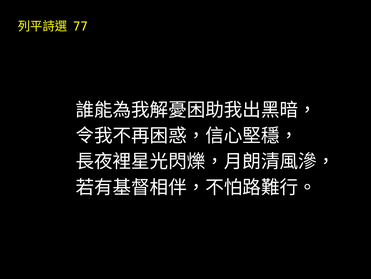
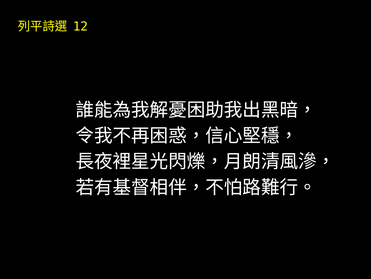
77: 77 -> 12 (80, 26)
